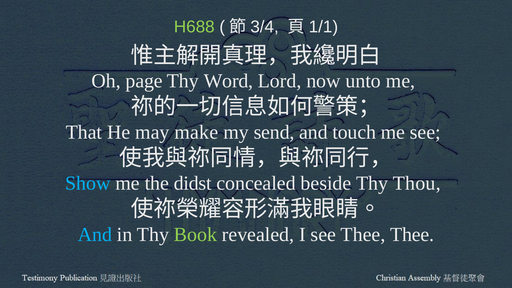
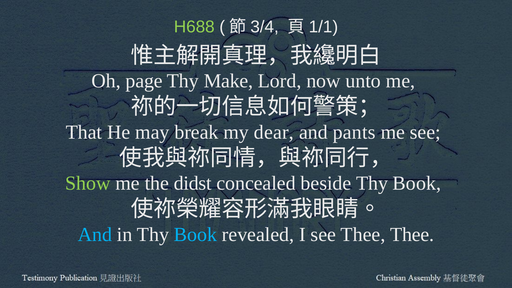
Word: Word -> Make (228, 81)
make: make -> break (196, 132)
send: send -> dear (274, 132)
touch: touch -> pants (354, 132)
Show colour: light blue -> light green (88, 183)
Thou: Thou -> Book (417, 183)
Book colour: light green -> light blue (195, 235)
